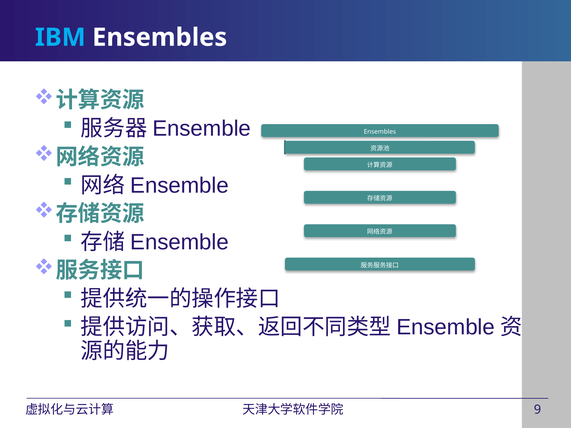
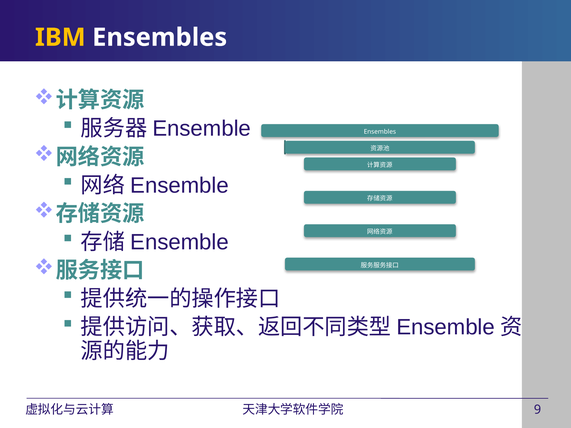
IBM colour: light blue -> yellow (60, 37)
